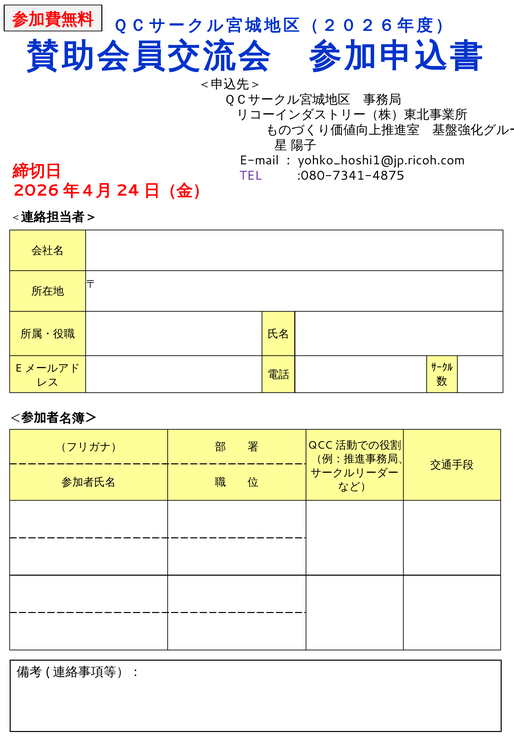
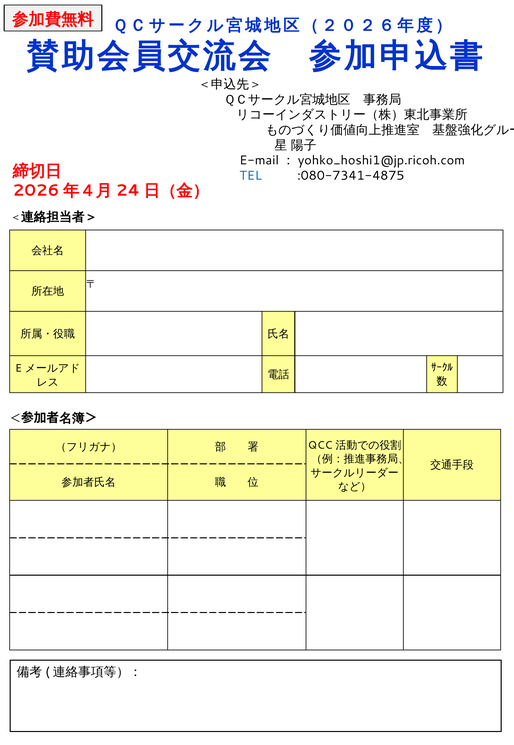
TEL colour: purple -> blue (251, 176)
